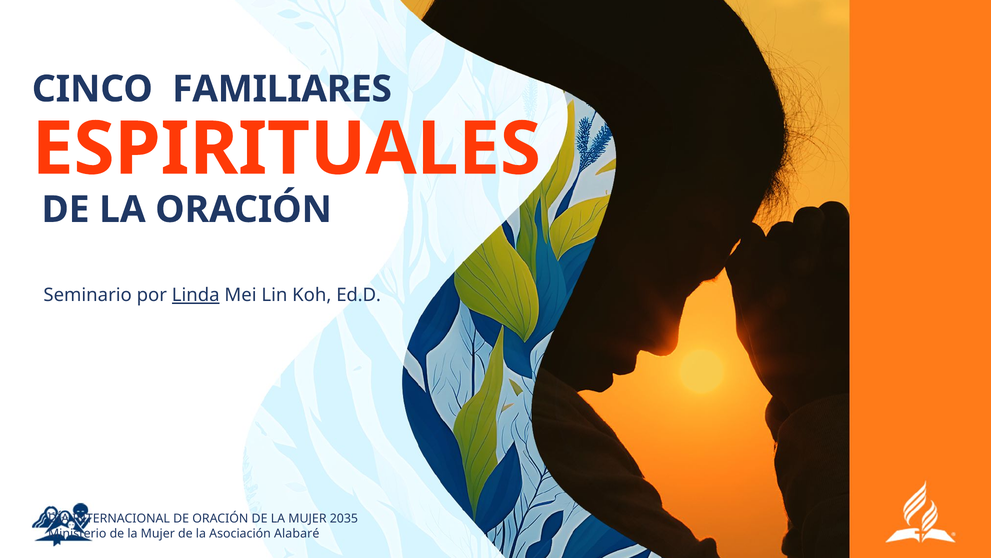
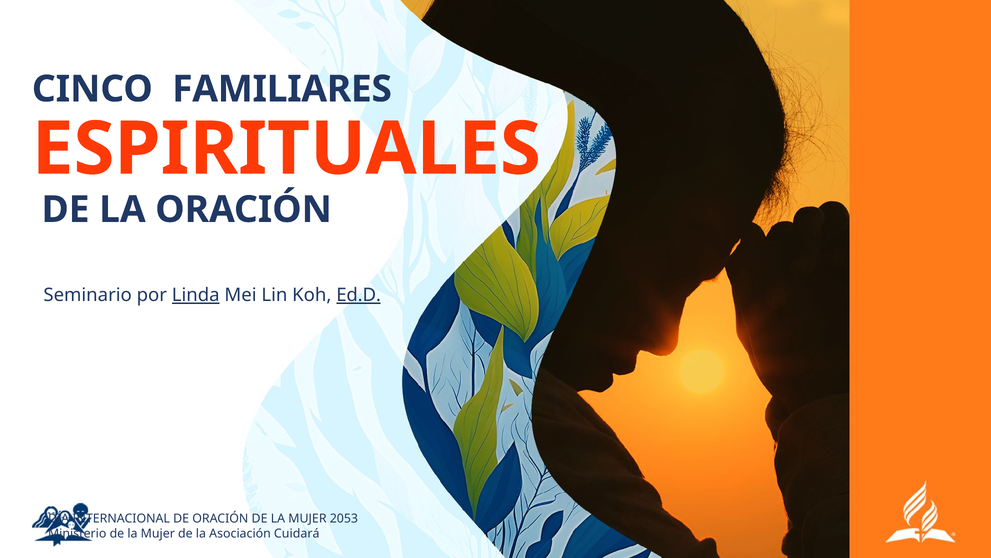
Ed.D underline: none -> present (359, 295)
2035: 2035 -> 2053 (344, 518)
Alabaré: Alabaré -> Cuidará (297, 533)
